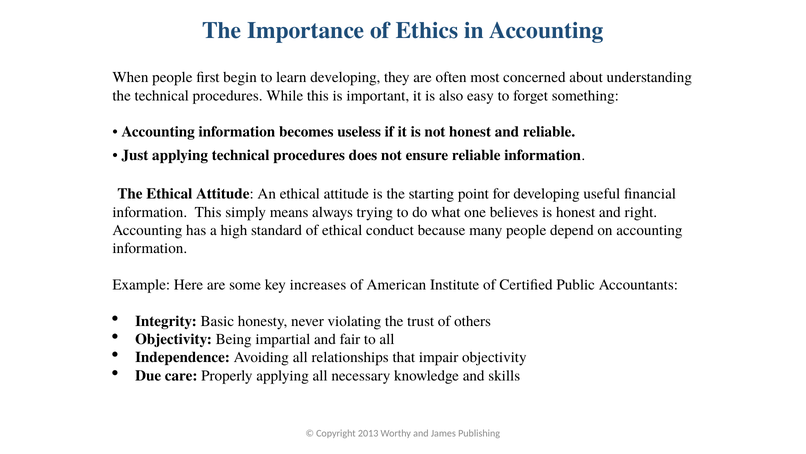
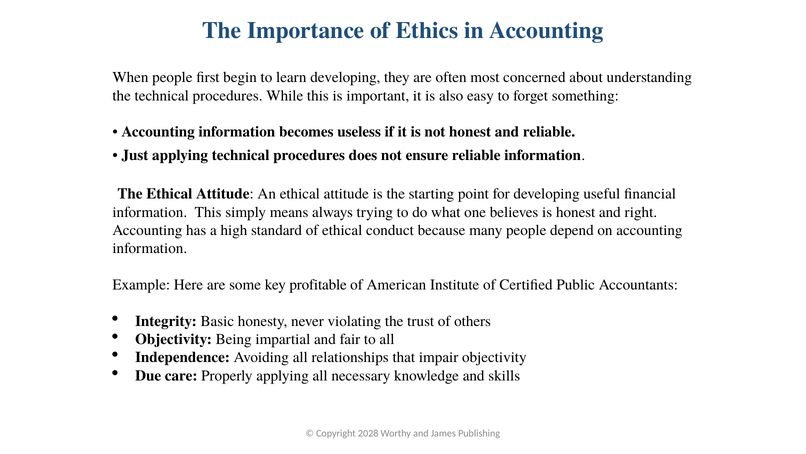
increases: increases -> profitable (318, 284)
2013: 2013 -> 2028 (368, 433)
